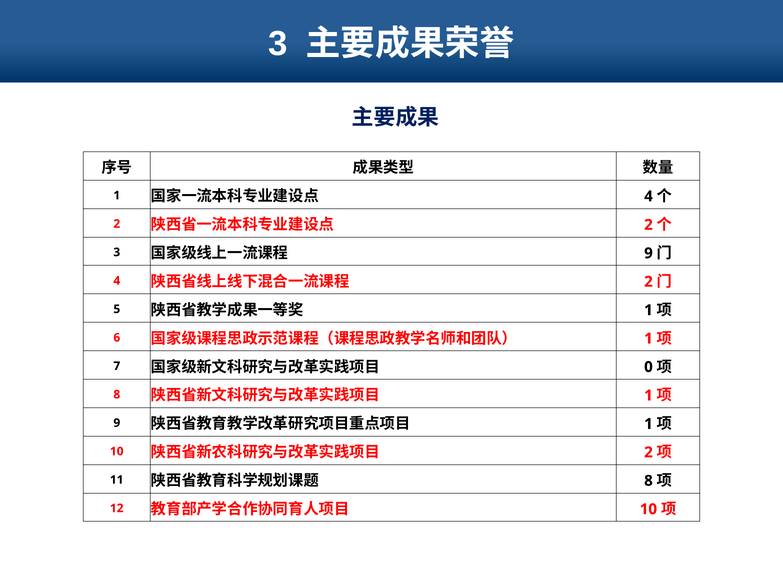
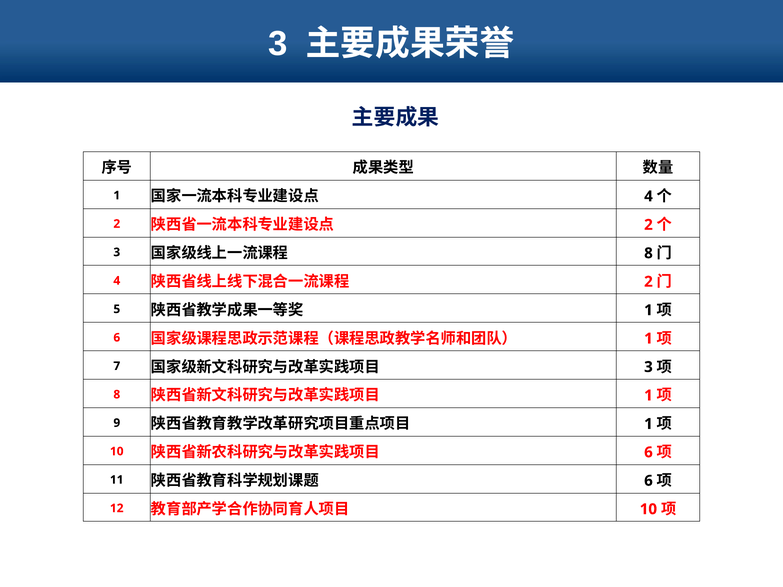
9: 9 -> 8 (648, 253)
0: 0 -> 3 (648, 367)
2: 2 -> 6 (648, 453)
8: 8 -> 6 (648, 481)
